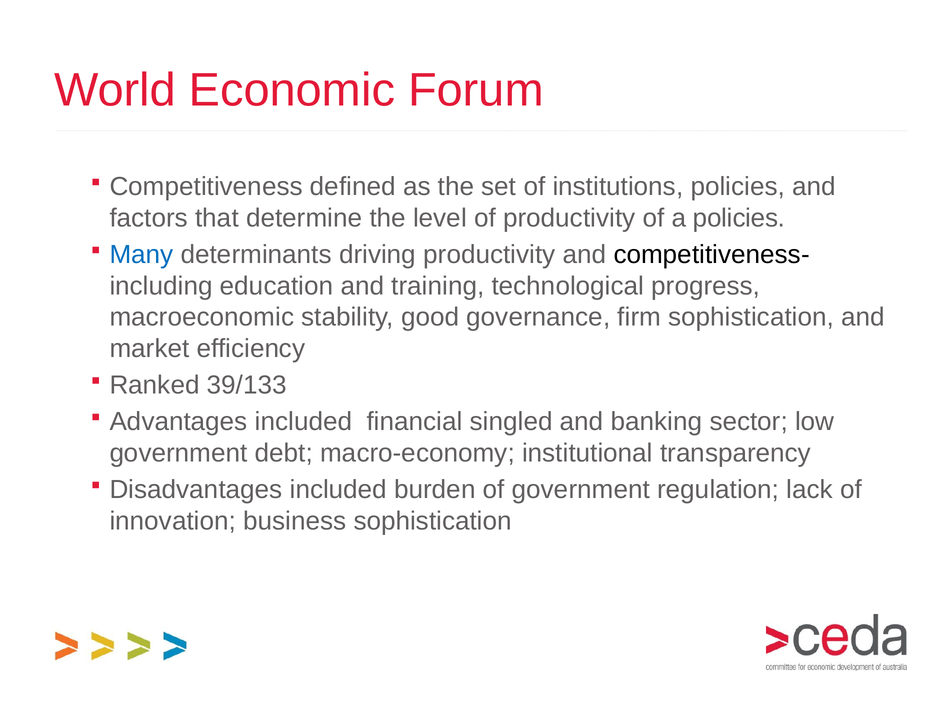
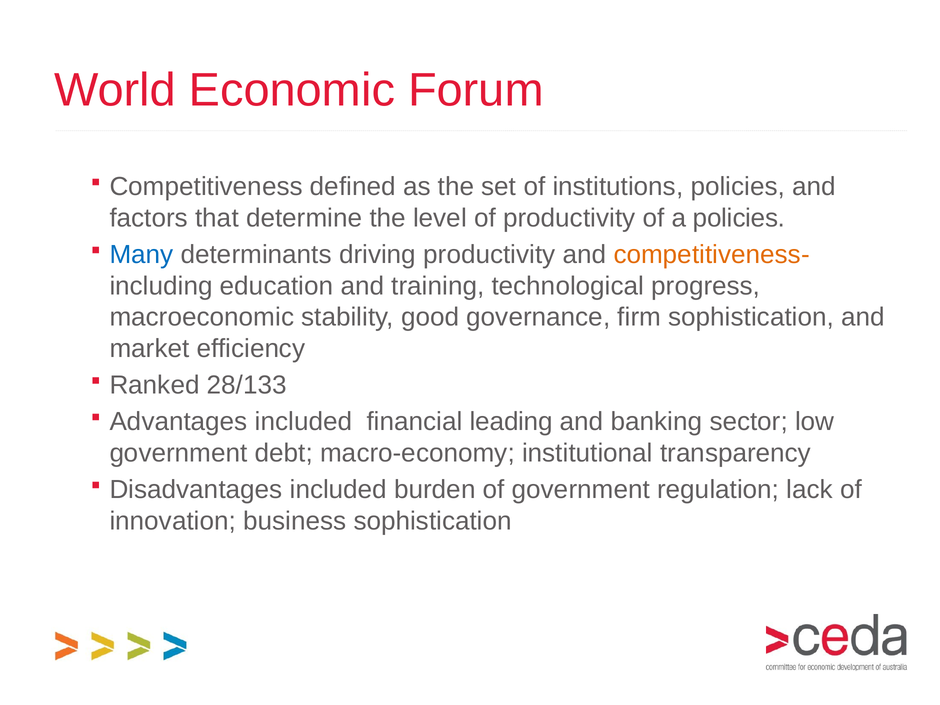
competitiveness- colour: black -> orange (712, 255)
39/133: 39/133 -> 28/133 (247, 385)
singled: singled -> leading (511, 422)
